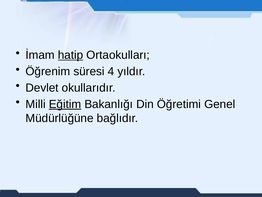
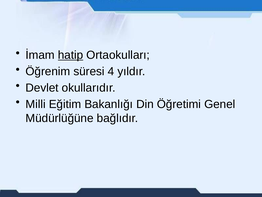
Eğitim underline: present -> none (65, 104)
